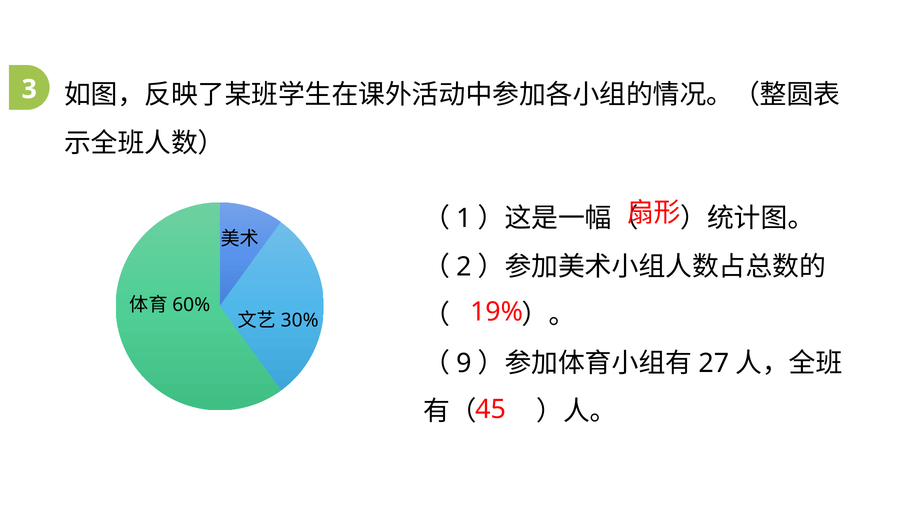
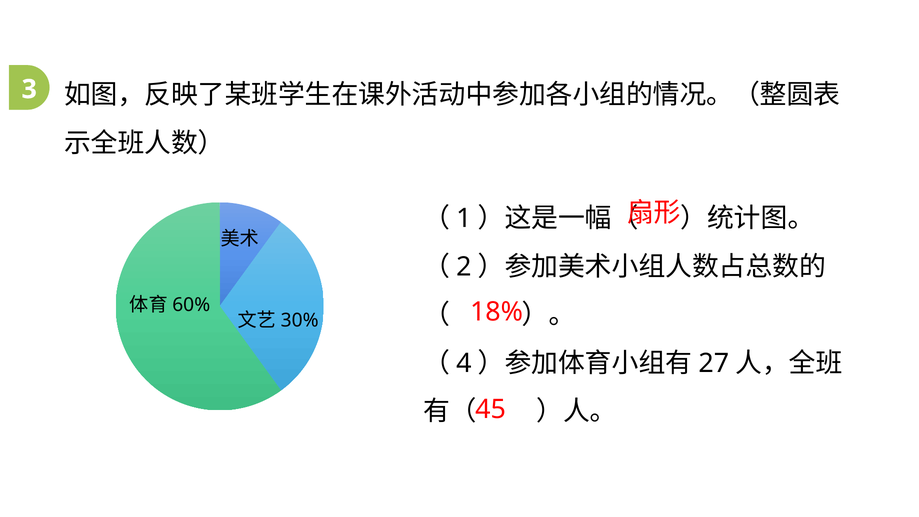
19%: 19% -> 18% (496, 312)
9: 9 -> 4 (464, 363)
